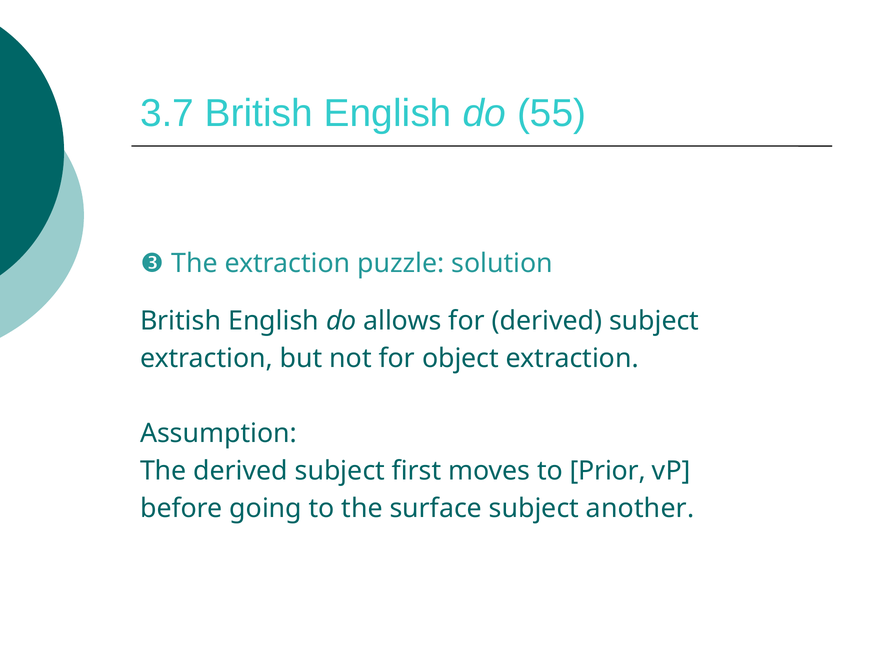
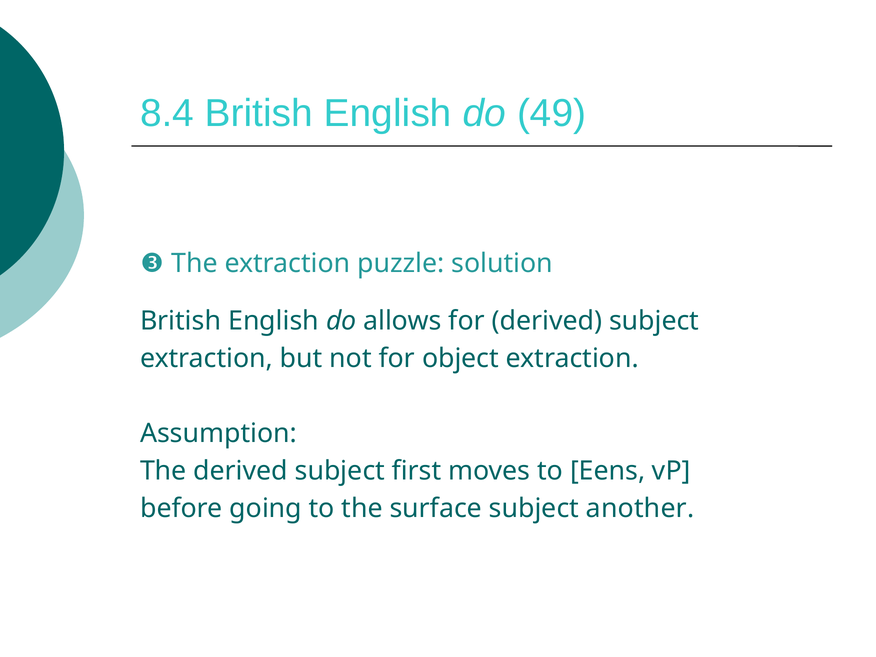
3.7: 3.7 -> 8.4 (167, 113)
55: 55 -> 49 (552, 113)
Prior: Prior -> Eens (608, 471)
